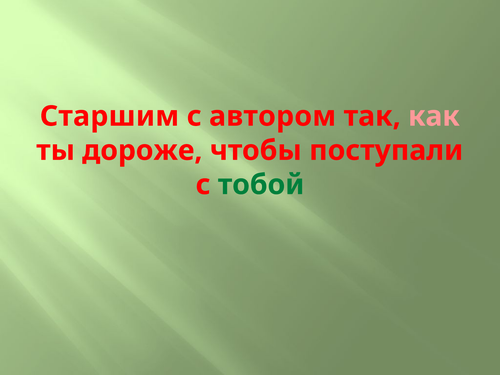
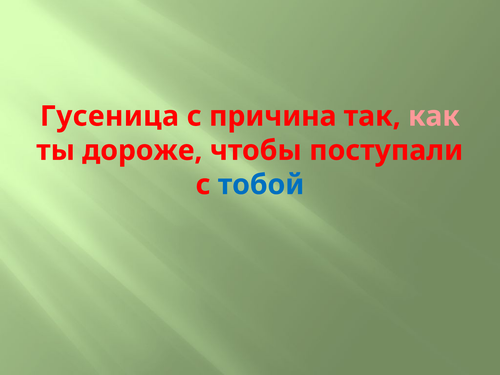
Старшим: Старшим -> Гусеница (109, 116)
автором: автором -> причина (273, 116)
тобой colour: green -> blue (261, 185)
